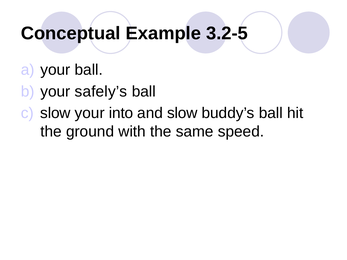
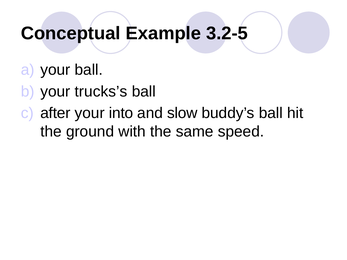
safely’s: safely’s -> trucks’s (101, 92)
slow: slow -> after (55, 113)
